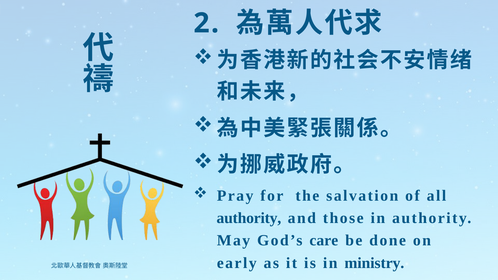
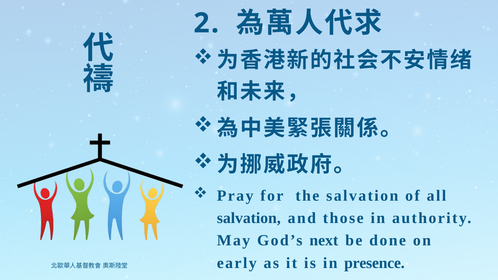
authority: authority -> salvation (249, 218)
care: care -> next (324, 241)
ministry: ministry -> presence (374, 263)
